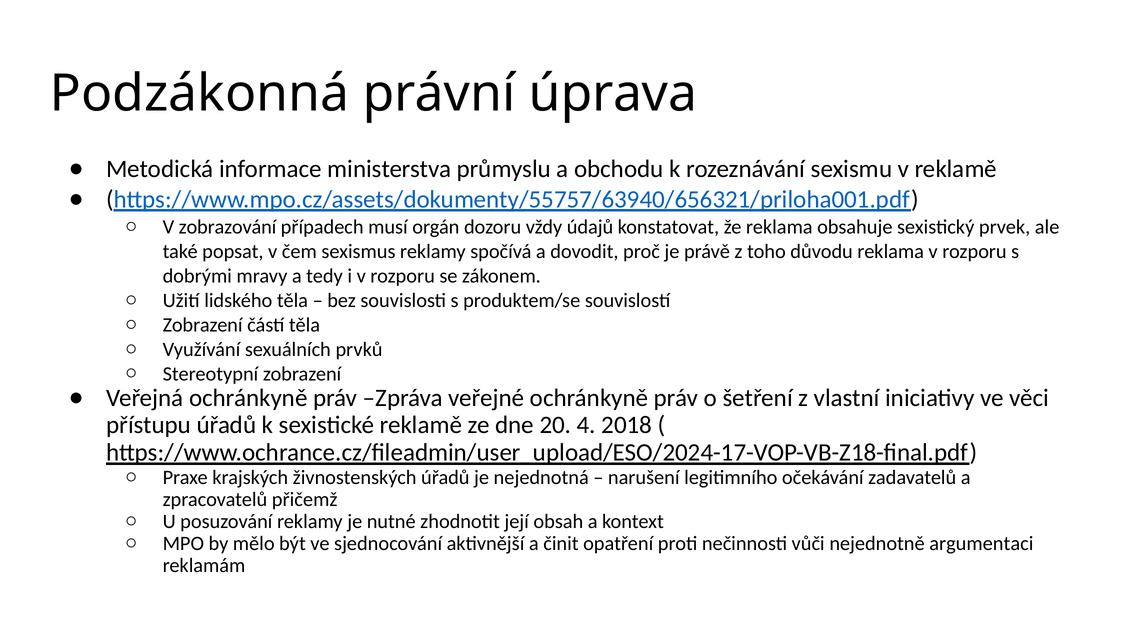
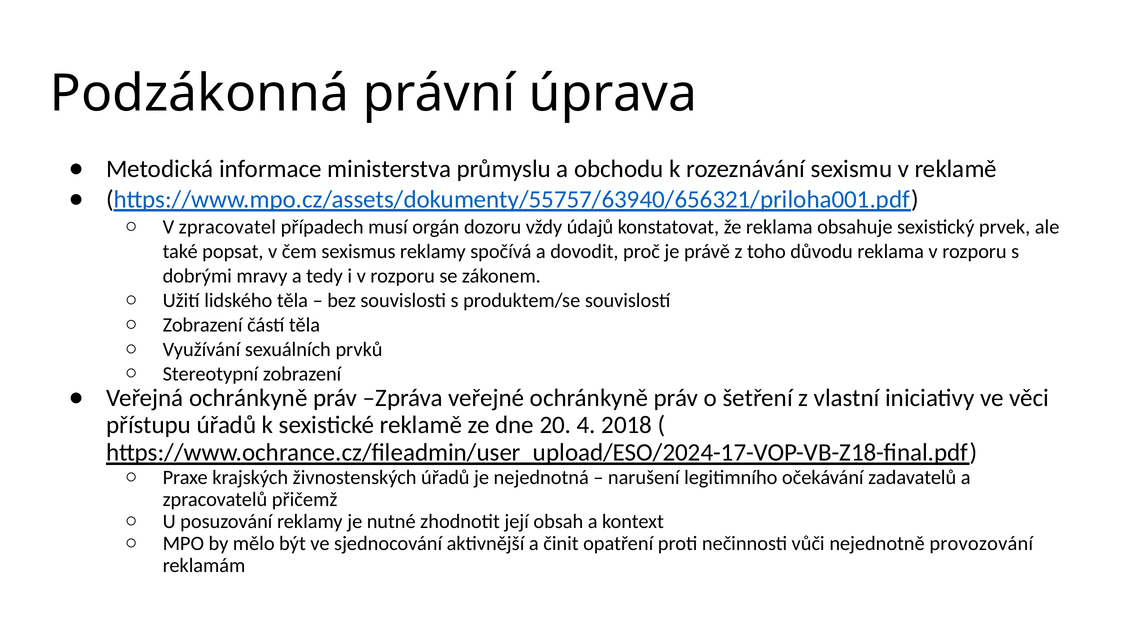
zobrazování: zobrazování -> zpracovatel (227, 227)
argumentaci: argumentaci -> provozování (981, 544)
